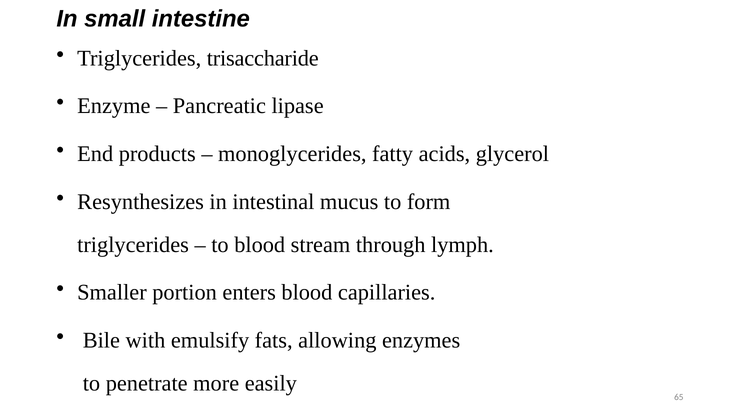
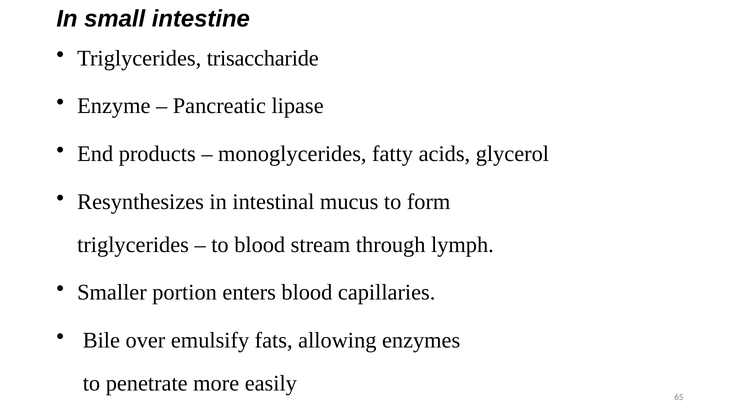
with: with -> over (145, 341)
